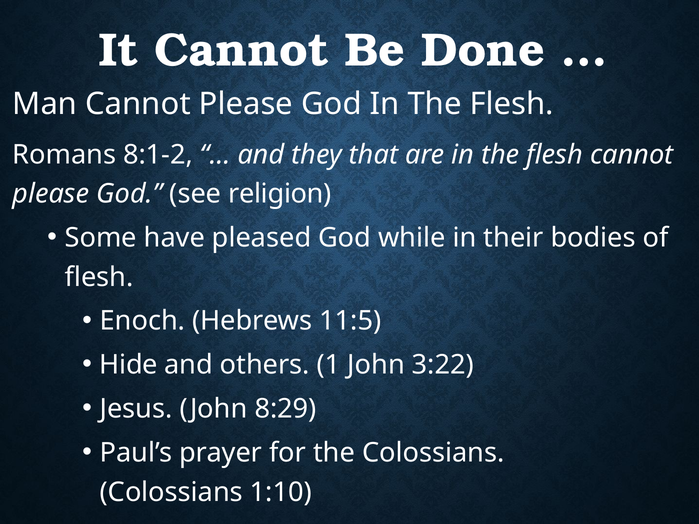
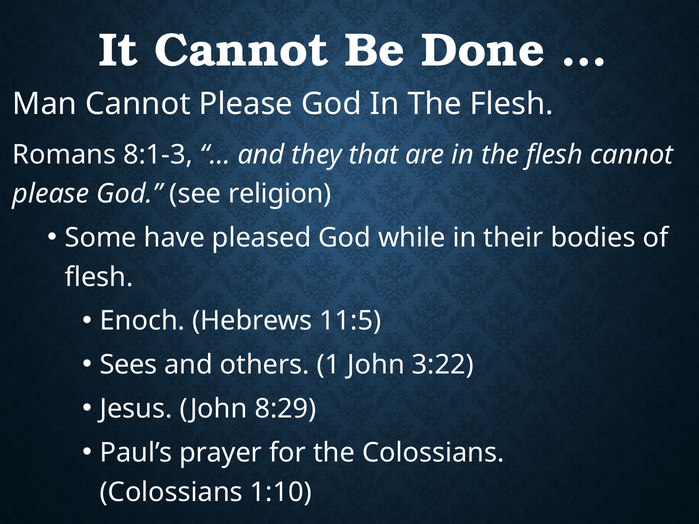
8:1-2: 8:1-2 -> 8:1-3 (158, 155)
Hide: Hide -> Sees (129, 365)
